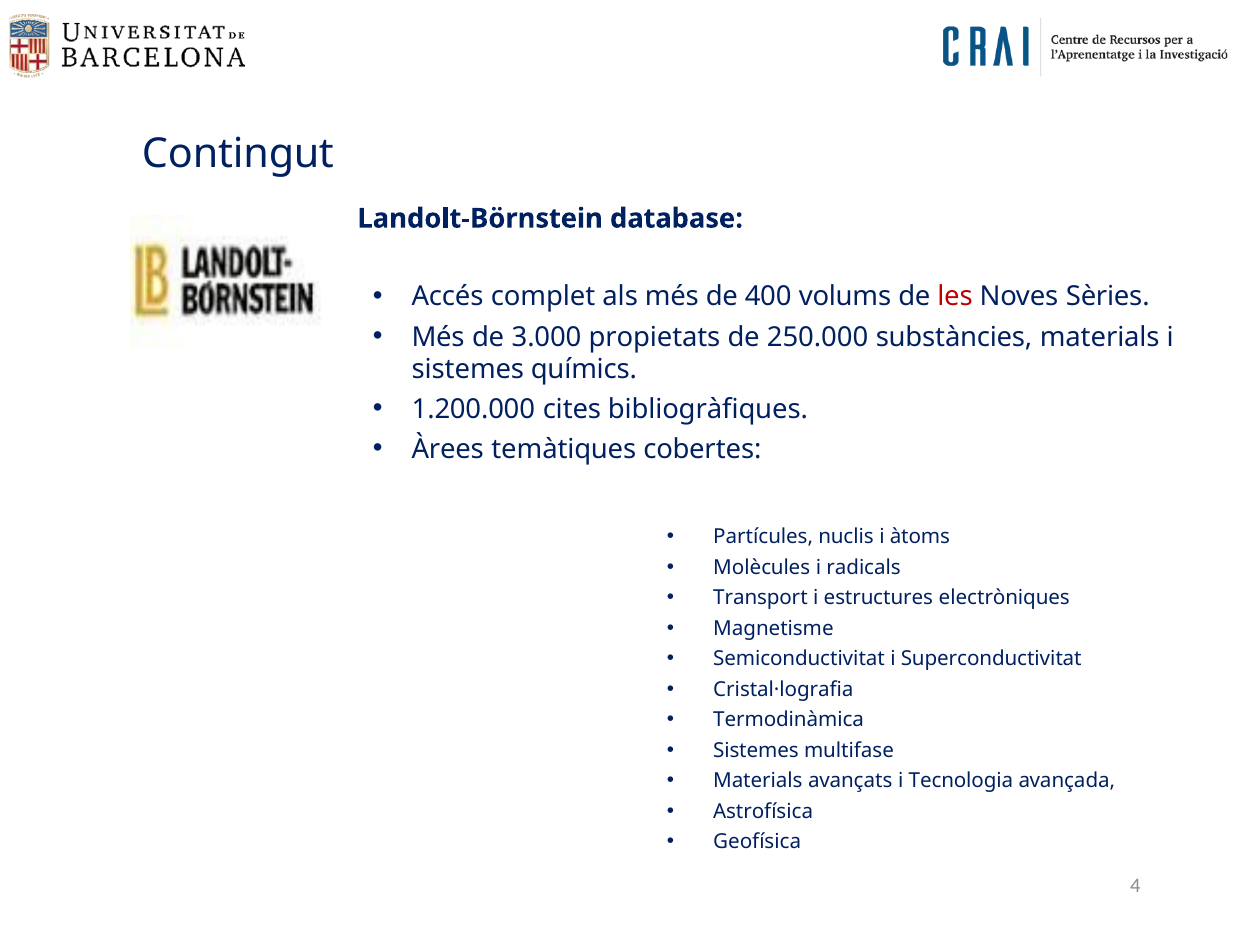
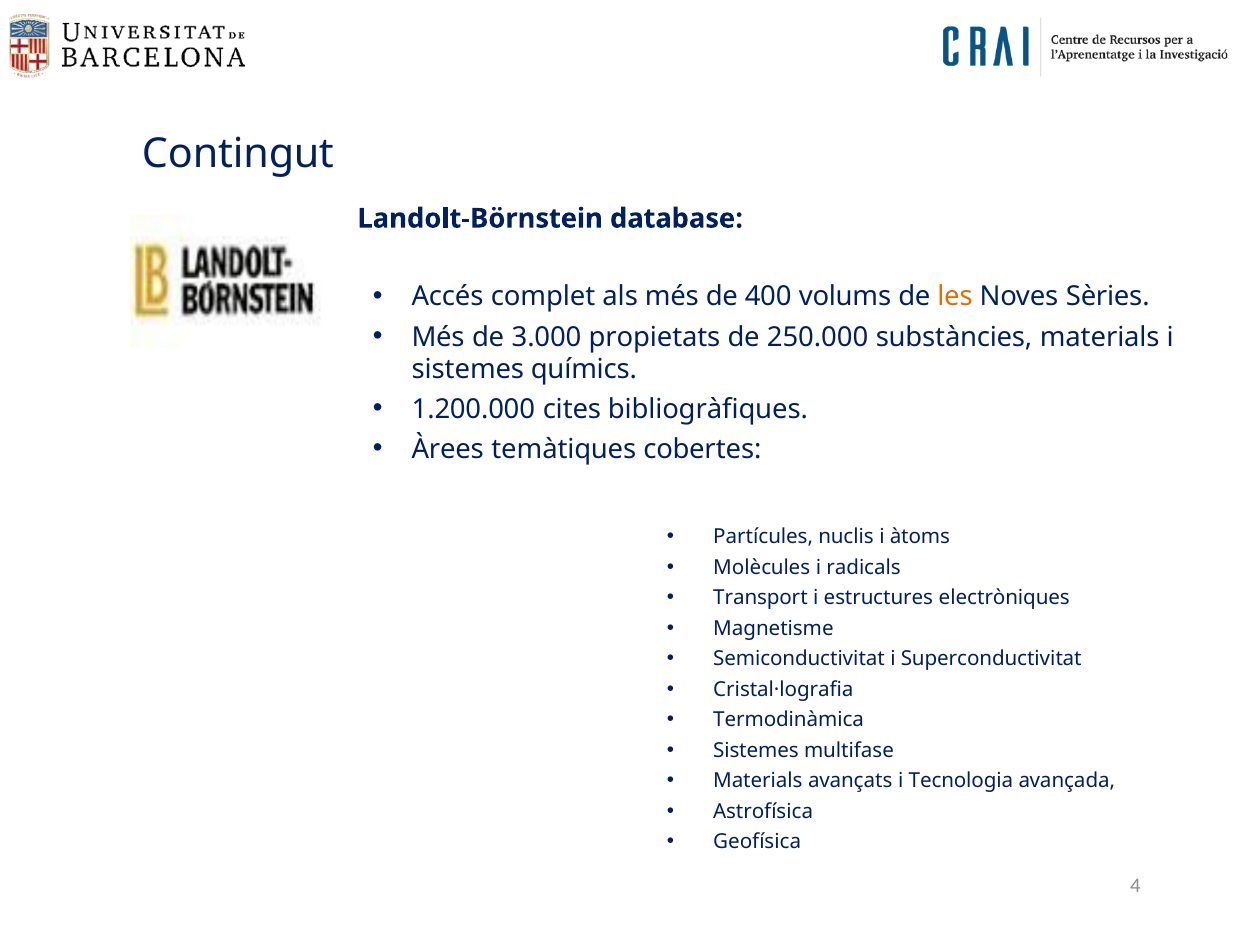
les colour: red -> orange (955, 297)
